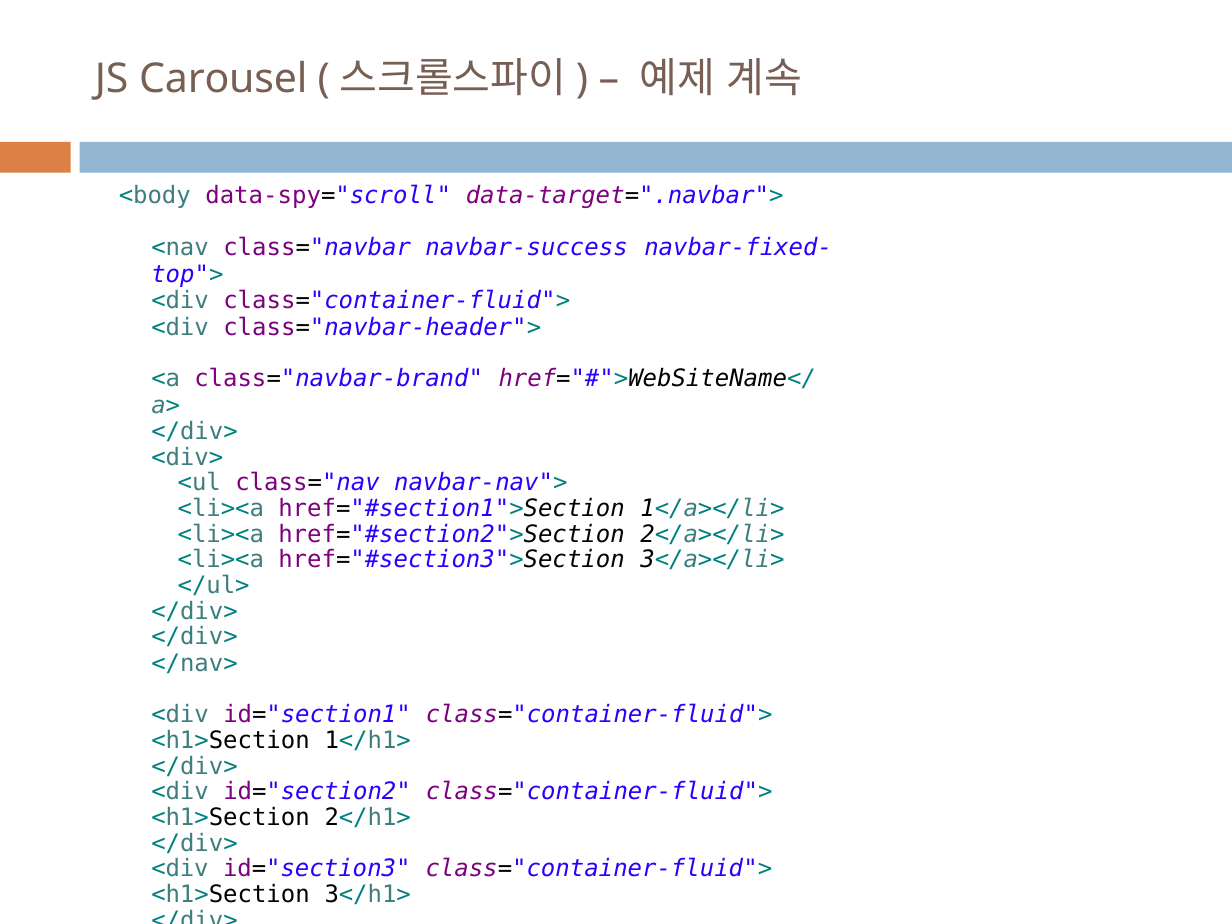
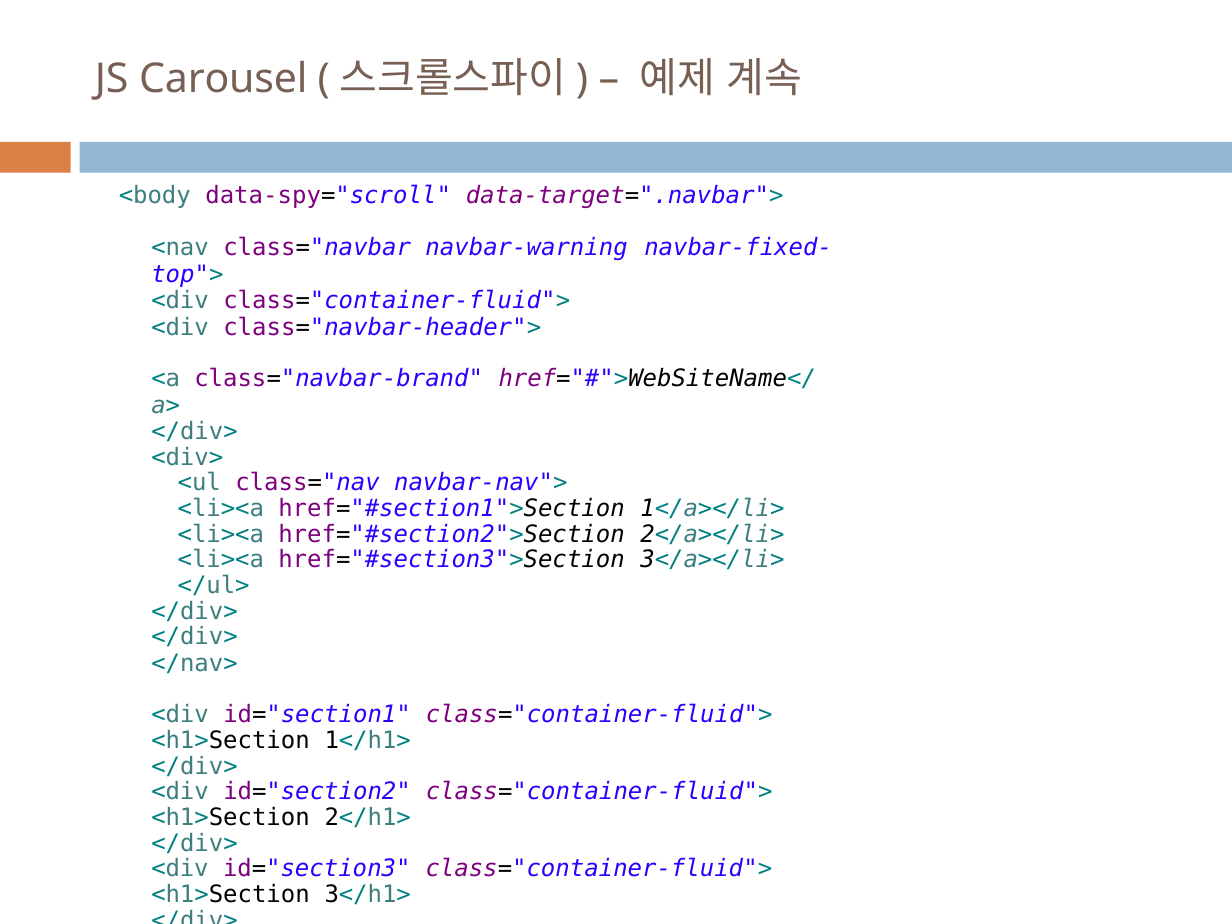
navbar-success: navbar-success -> navbar-warning (527, 248)
